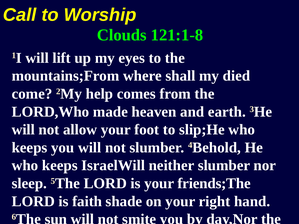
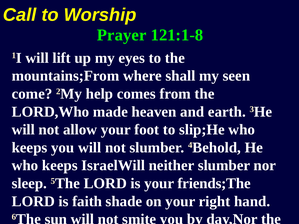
Clouds: Clouds -> Prayer (122, 35)
died: died -> seen (236, 76)
